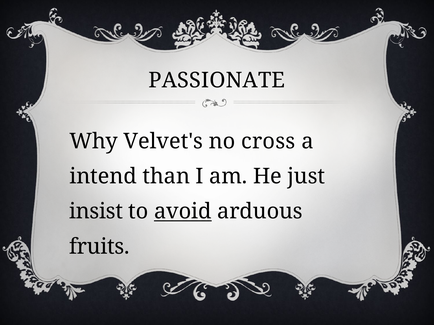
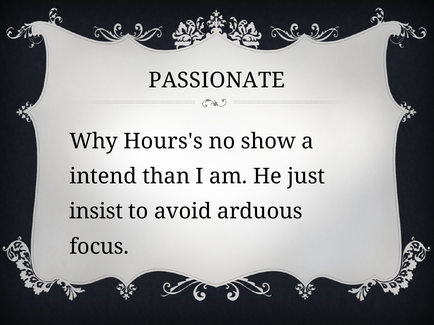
Velvet's: Velvet's -> Hours's (163, 142)
cross: cross -> show (268, 142)
avoid underline: present -> none (183, 212)
fruits: fruits -> focus (99, 247)
